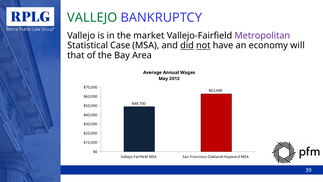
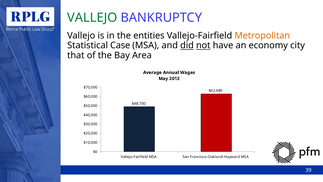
market: market -> entities (149, 36)
Metropolitan colour: purple -> orange (262, 36)
will: will -> city (298, 45)
